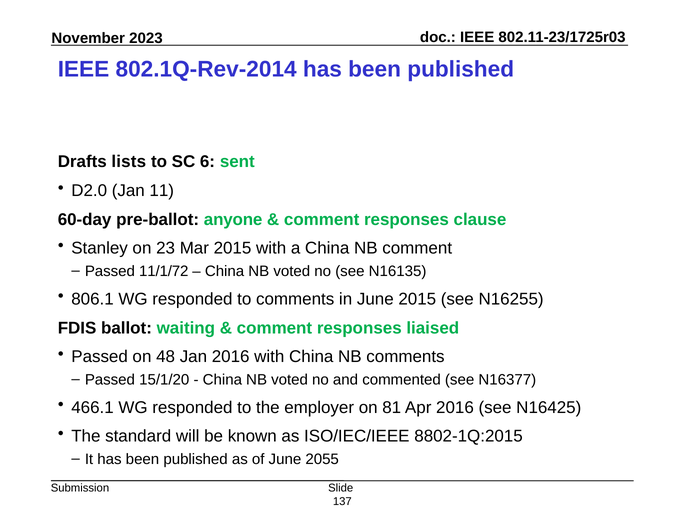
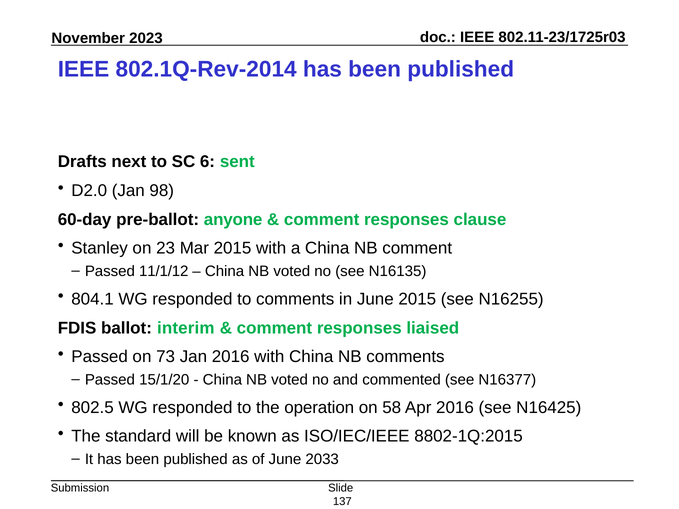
lists: lists -> next (129, 162)
11: 11 -> 98 (162, 191)
11/1/72: 11/1/72 -> 11/1/12 (164, 271)
806.1: 806.1 -> 804.1 (93, 299)
waiting: waiting -> interim (186, 328)
48: 48 -> 73 (166, 357)
466.1: 466.1 -> 802.5 (93, 408)
employer: employer -> operation (319, 408)
81: 81 -> 58 (392, 408)
2055: 2055 -> 2033 (322, 459)
